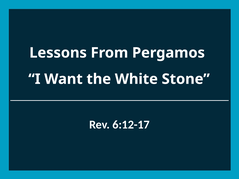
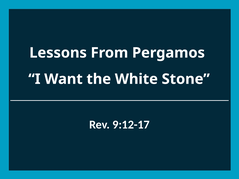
6:12-17: 6:12-17 -> 9:12-17 (131, 125)
